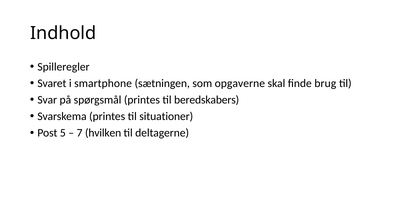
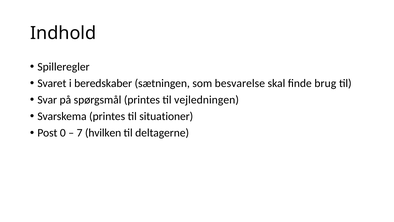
smartphone: smartphone -> beredskaber (103, 83)
opgaverne: opgaverne -> besvarelse (240, 83)
beredskabers: beredskabers -> vejledningen (207, 100)
5: 5 -> 0 (63, 133)
